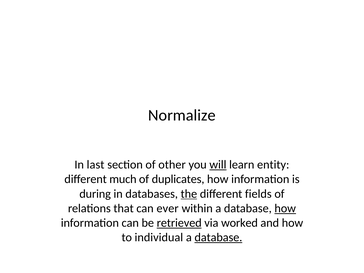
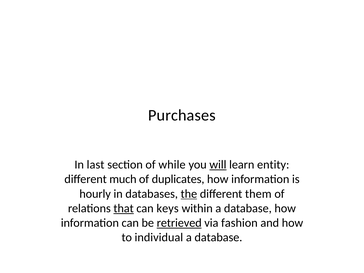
Normalize: Normalize -> Purchases (182, 115)
other: other -> while (172, 165)
during: during -> hourly (95, 194)
fields: fields -> them (258, 194)
that underline: none -> present (124, 208)
ever: ever -> keys (168, 208)
how underline: present -> none (285, 208)
worked: worked -> fashion (239, 223)
database underline: present -> none (218, 237)
